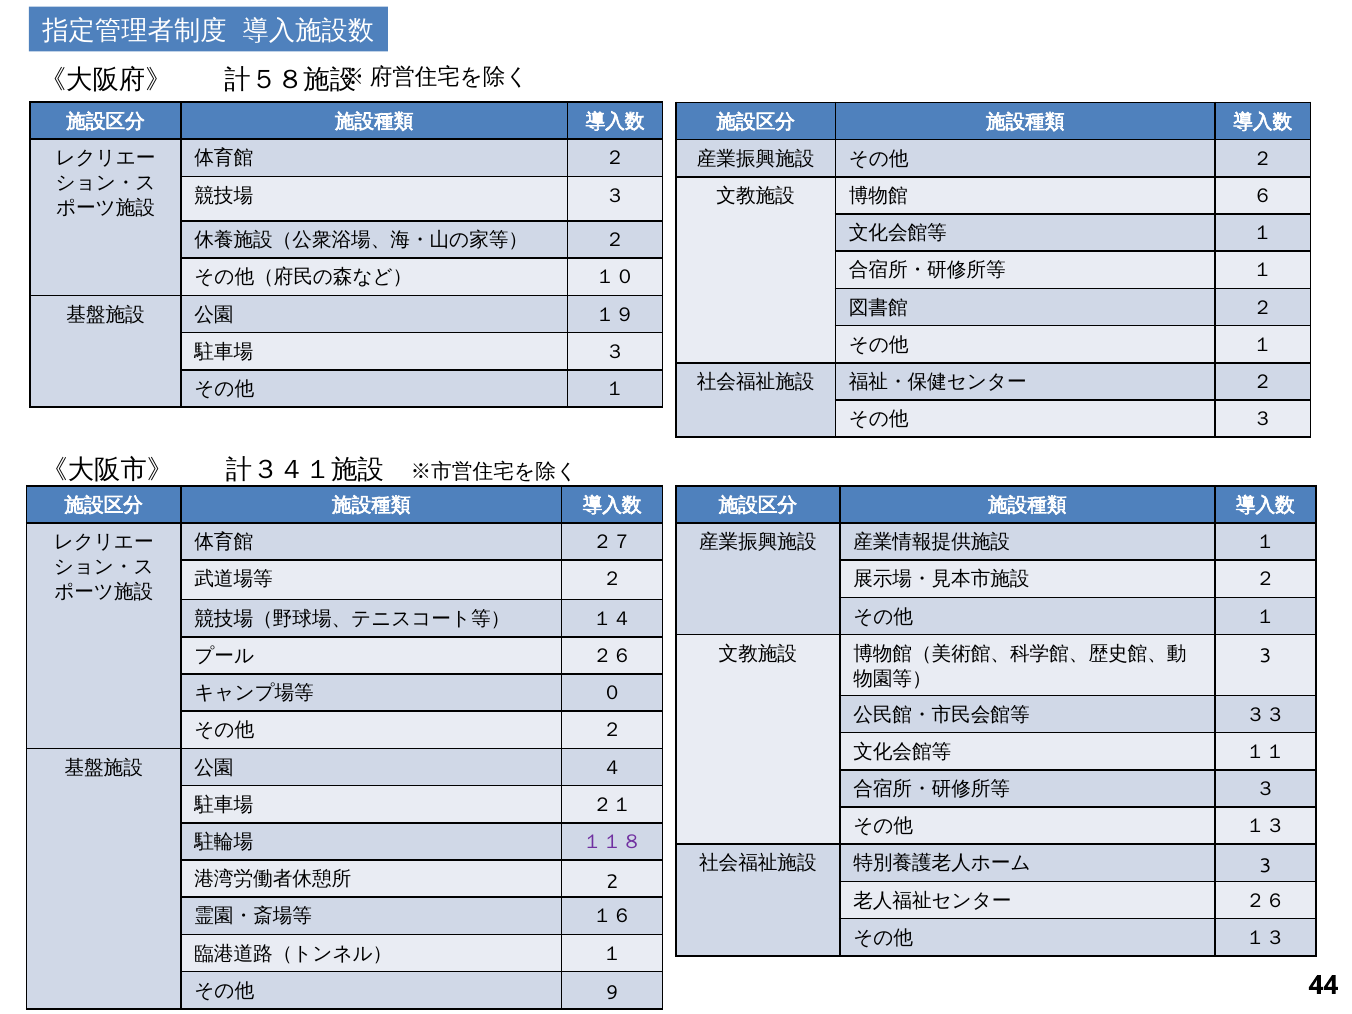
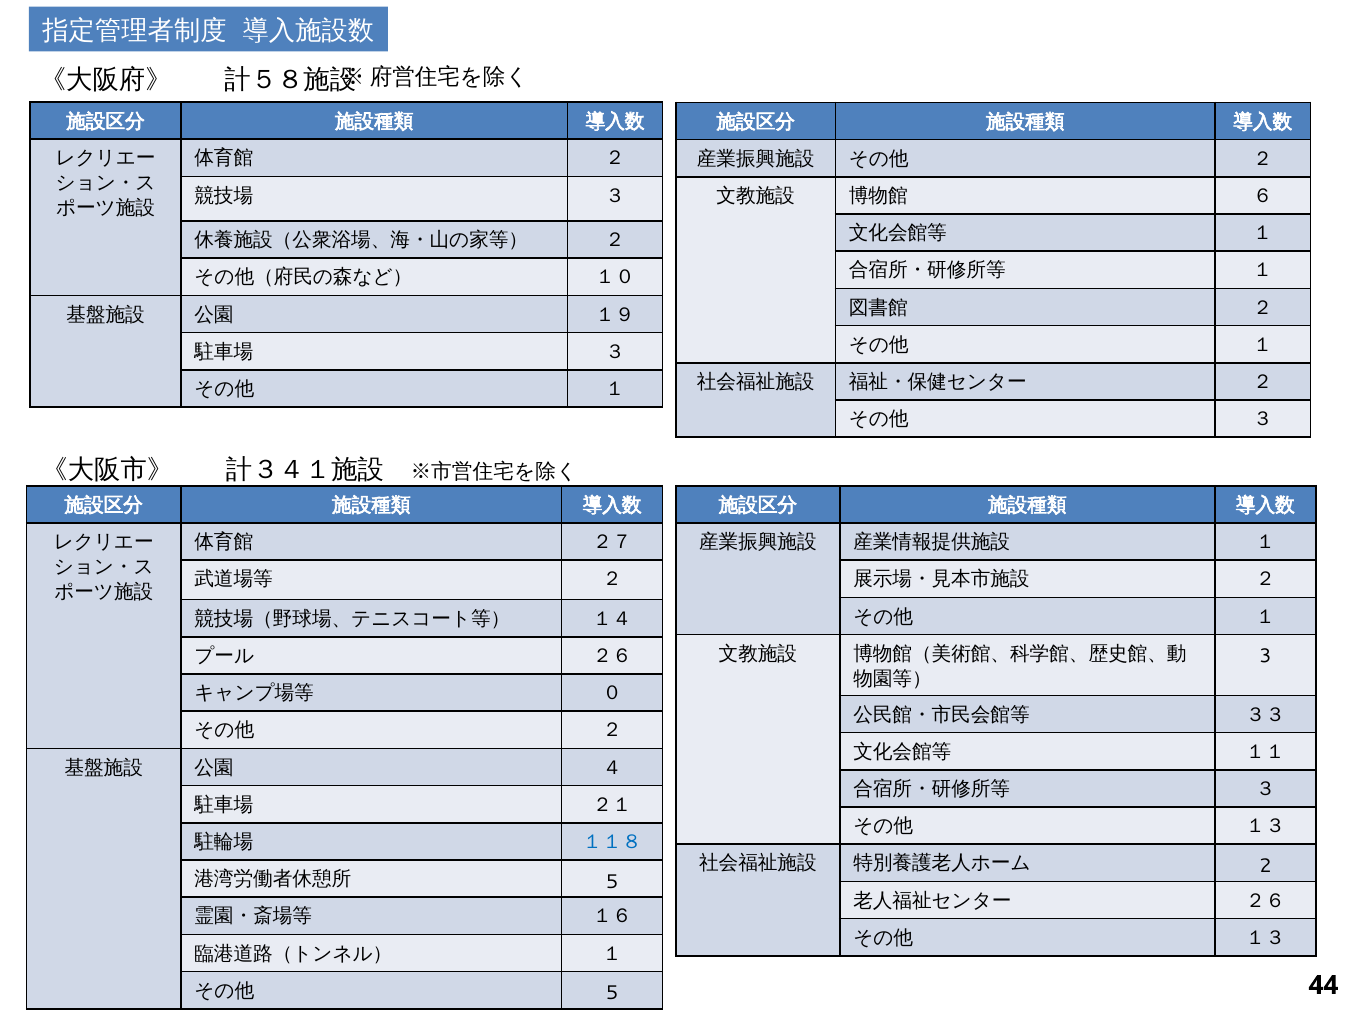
１１８ colour: purple -> blue (612, 842)
3: 3 -> 2 (1265, 866)
2: 2 -> 5 (612, 882)
9: 9 -> 5 (612, 993)
